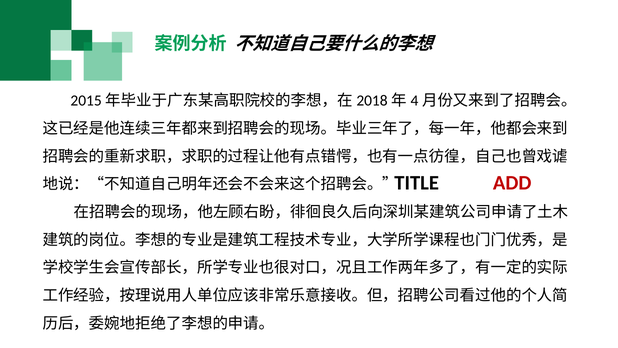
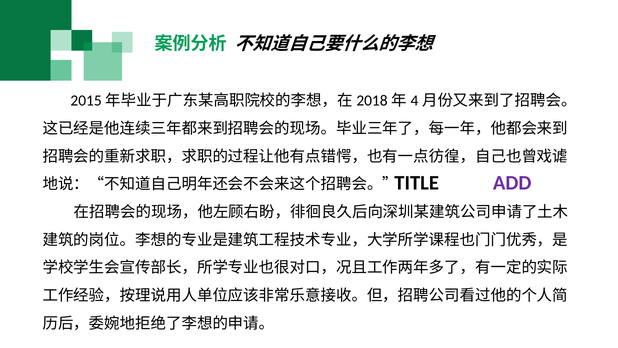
ADD colour: red -> purple (512, 183)
